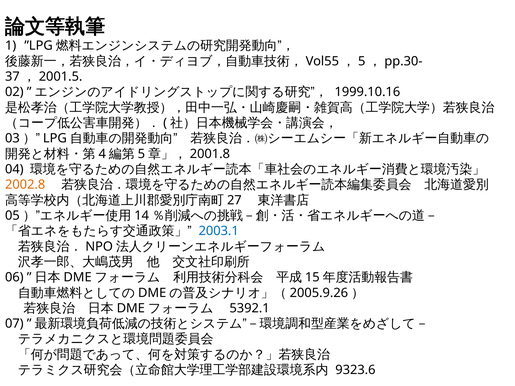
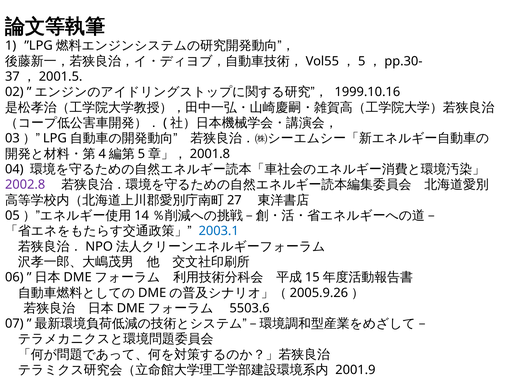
2002.8 colour: orange -> purple (25, 185)
5392.1: 5392.1 -> 5503.6 (250, 308)
9323.6: 9323.6 -> 2001.9 (355, 370)
